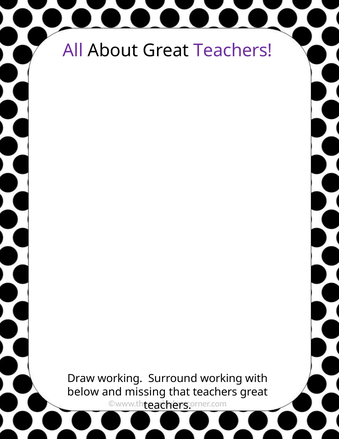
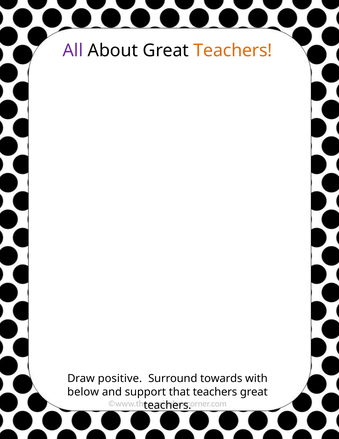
Teachers colour: purple -> orange (233, 50)
Draw working: working -> positive (120, 378)
Surround working: working -> towards (221, 378)
missing: missing -> support (145, 392)
